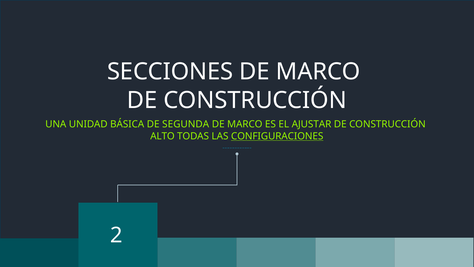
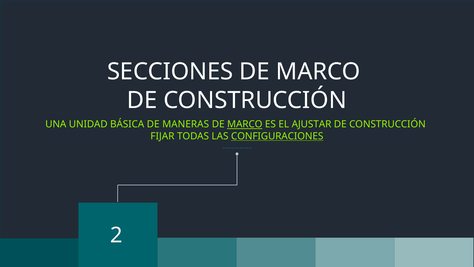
SEGUNDA: SEGUNDA -> MANERAS (186, 124)
MARCO underline: none -> present (245, 124)
ALTO: ALTO -> FIJAR (162, 136)
